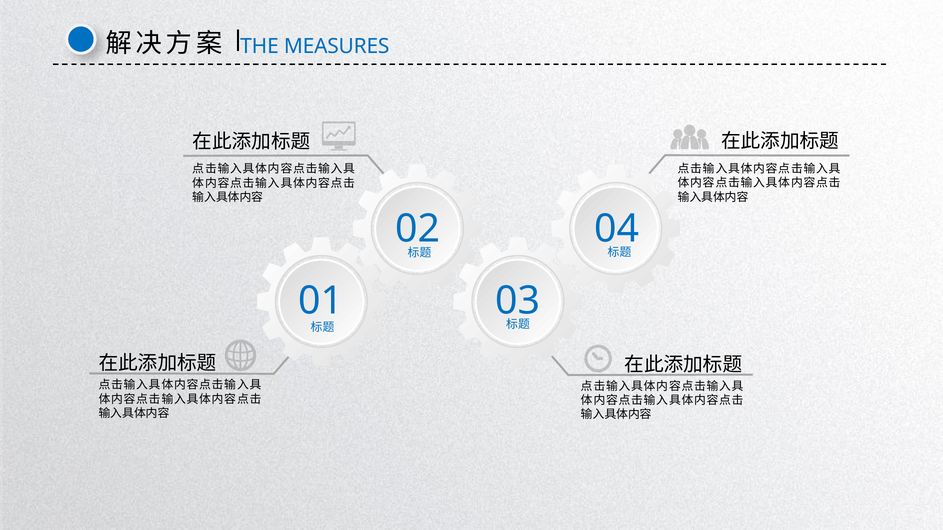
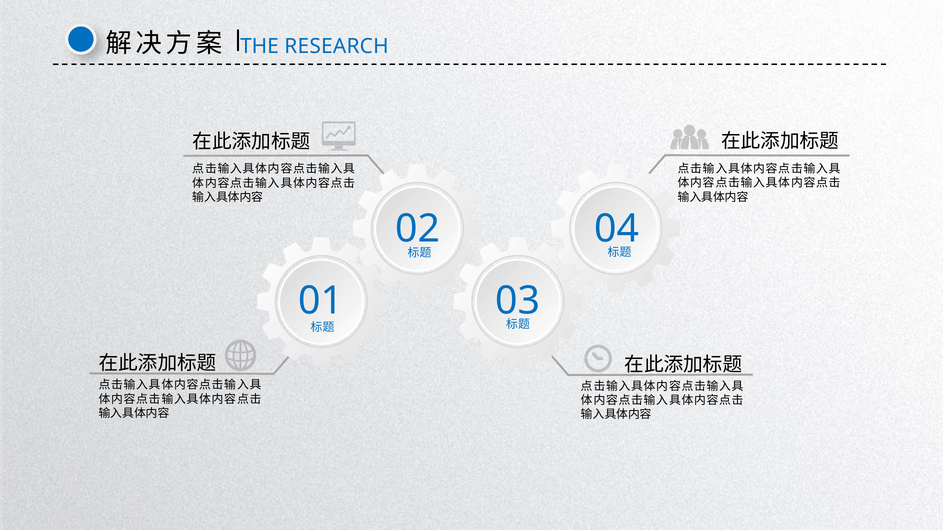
MEASURES: MEASURES -> RESEARCH (336, 46)
